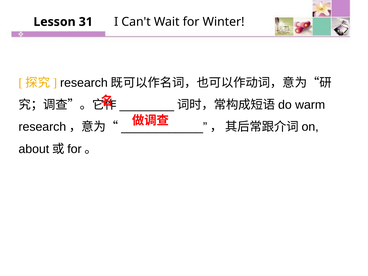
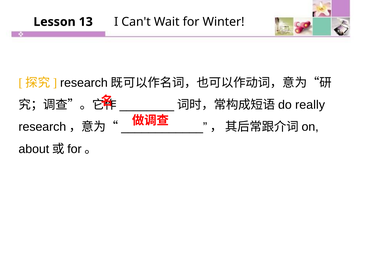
31: 31 -> 13 (86, 22)
warm: warm -> really (310, 105)
